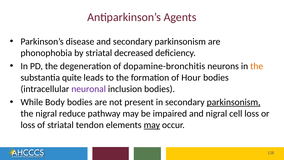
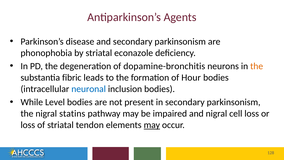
decreased: decreased -> econazole (134, 53)
quite: quite -> fibric (72, 77)
neuronal colour: purple -> blue (89, 89)
Body: Body -> Level (55, 102)
parkinsonism underline: present -> none (234, 102)
reduce: reduce -> statins (72, 113)
